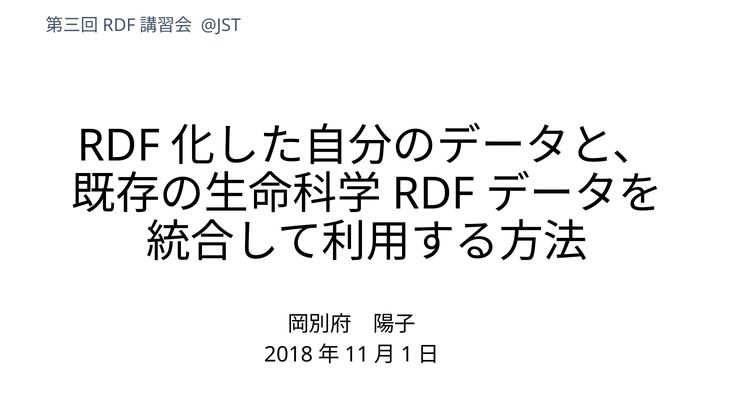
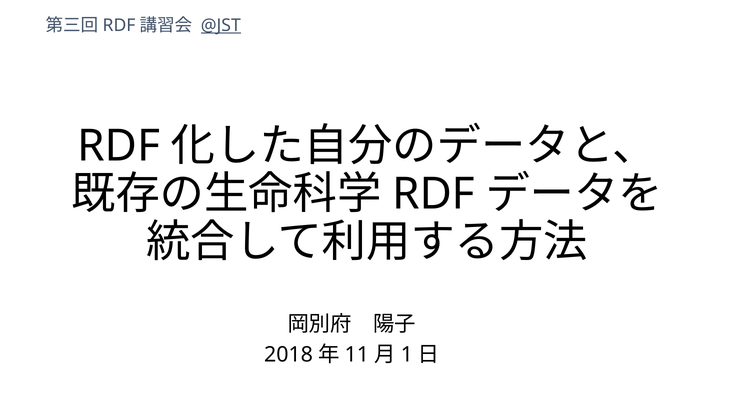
@JST underline: none -> present (221, 25)
